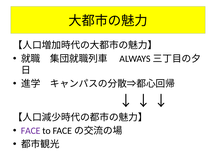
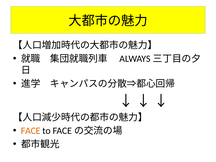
FACE colour: purple -> orange (31, 131)
